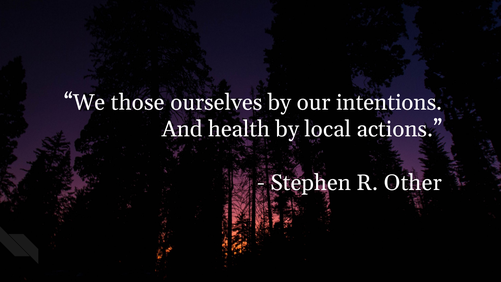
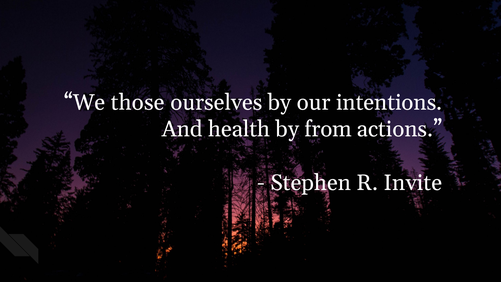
local: local -> from (328, 129)
Other: Other -> Invite (413, 183)
